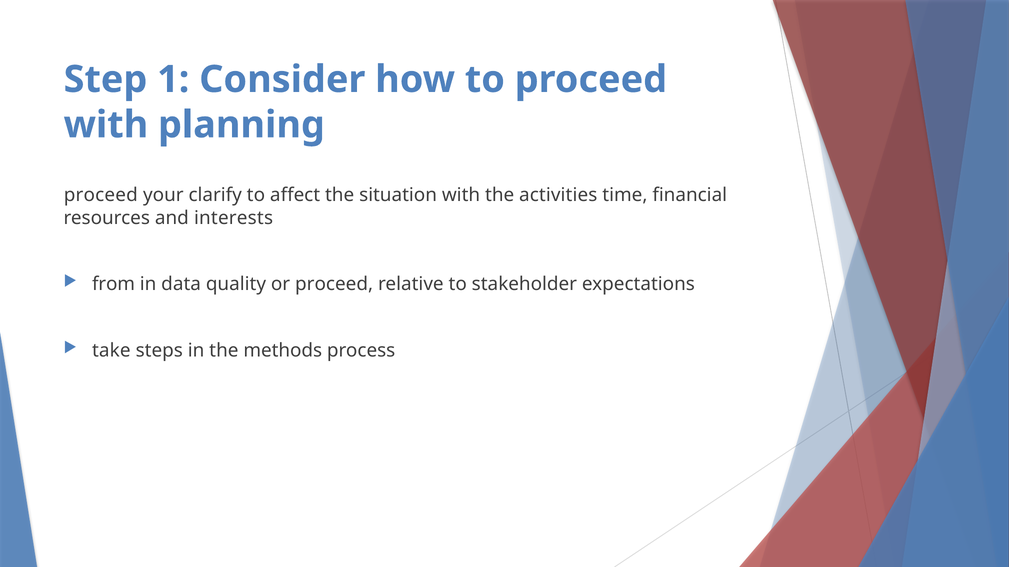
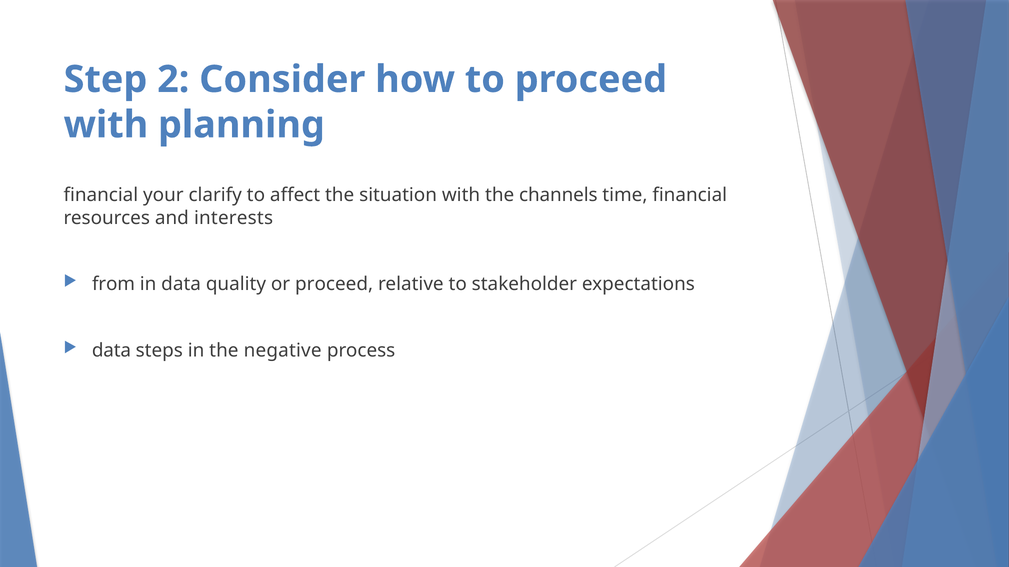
1: 1 -> 2 (173, 80)
proceed: proceed -> financial (101, 195)
activities: activities -> channels (558, 195)
take: take -> data (111, 351)
methods: methods -> negative (283, 351)
